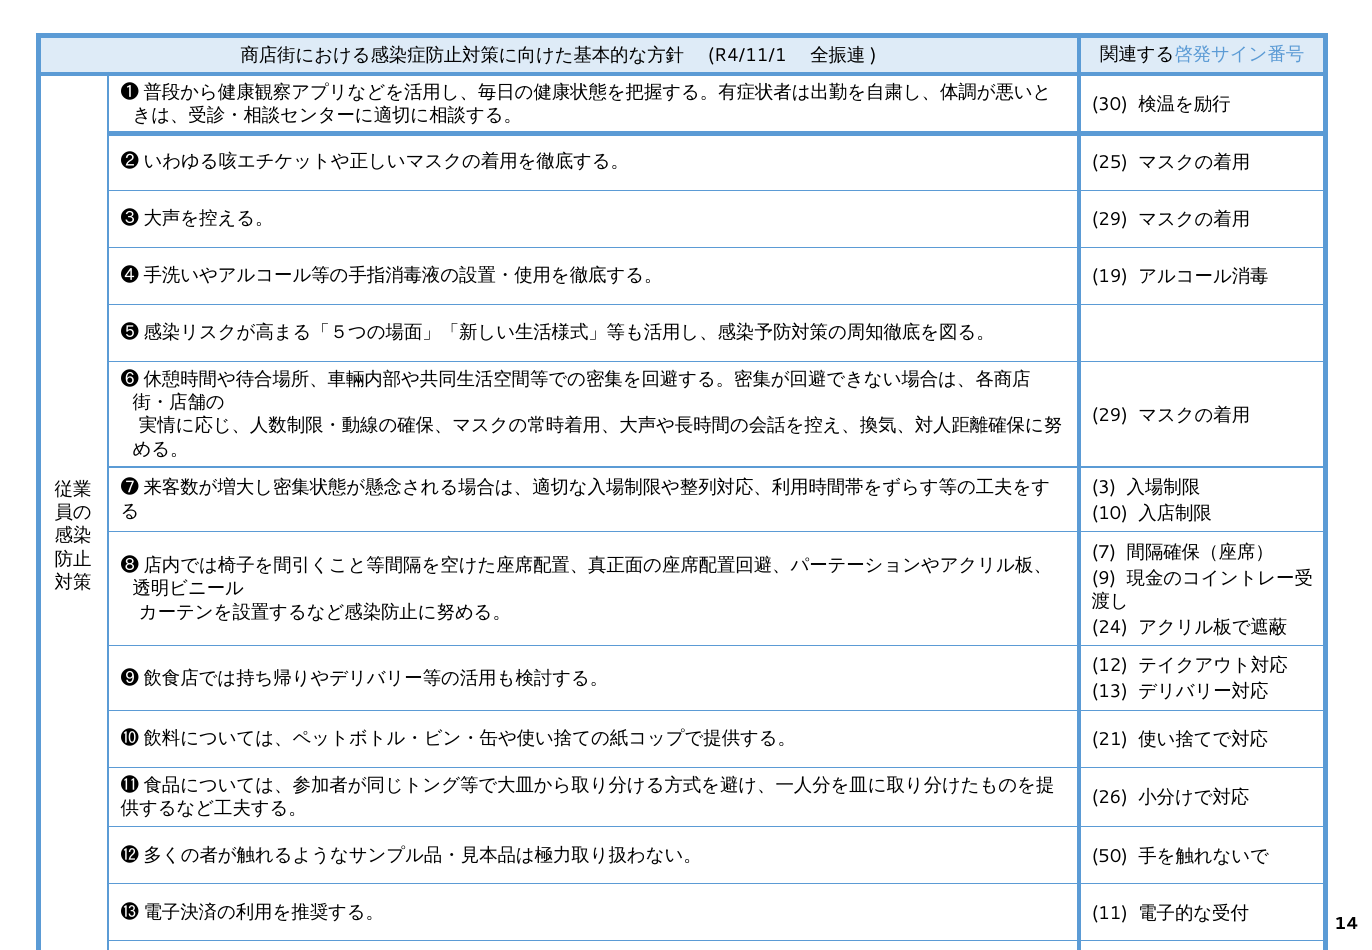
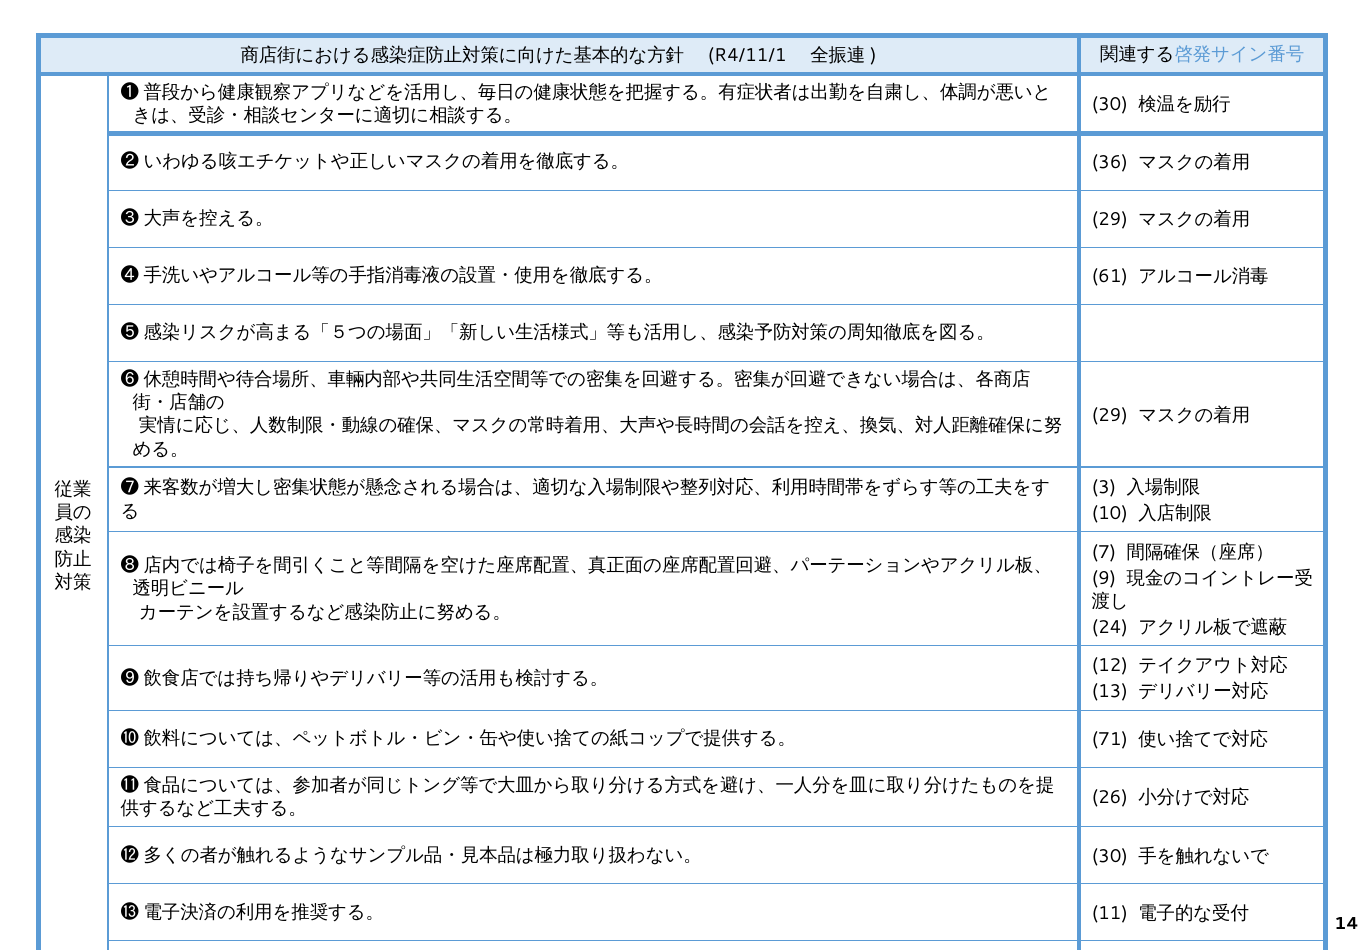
25: 25 -> 36 (1110, 163)
19: 19 -> 61 (1110, 277)
21: 21 -> 71 (1110, 740)
50: 50 -> 30 (1110, 856)
